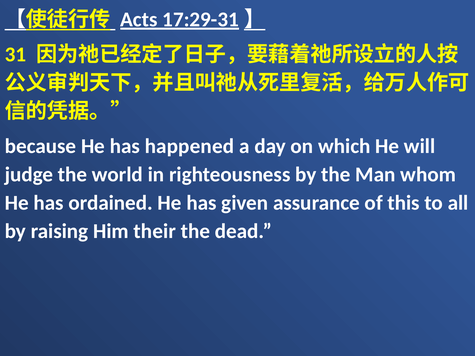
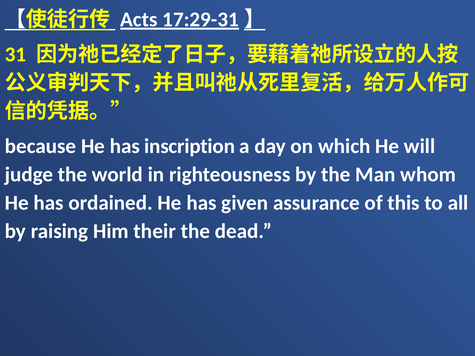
happened: happened -> inscription (190, 146)
